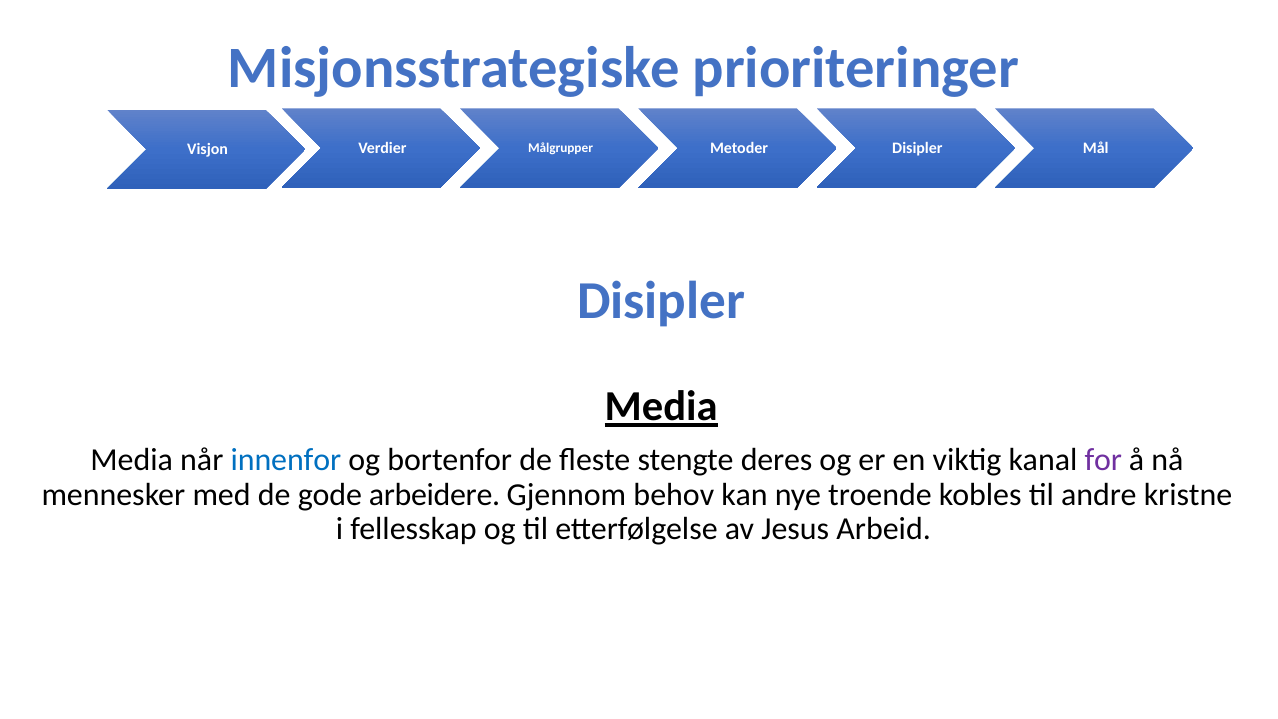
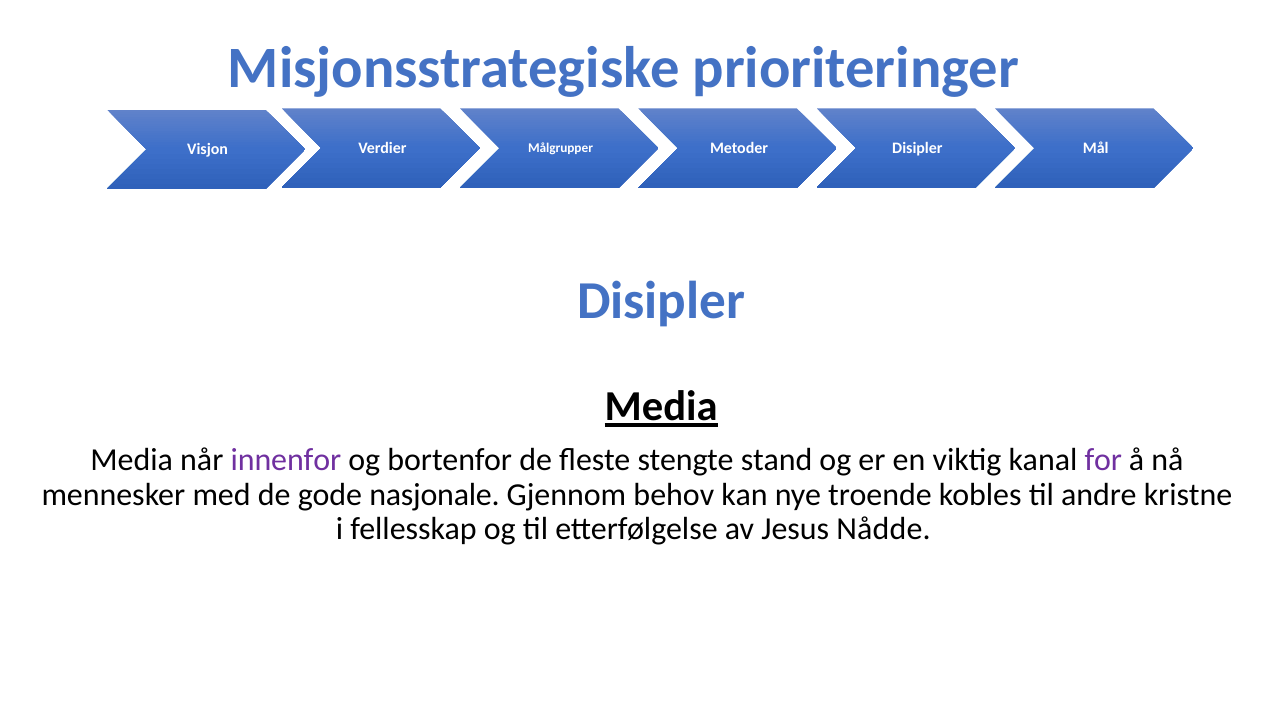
innenfor colour: blue -> purple (286, 460)
deres: deres -> stand (777, 460)
arbeidere: arbeidere -> nasjonale (434, 495)
Arbeid: Arbeid -> Nådde (884, 529)
